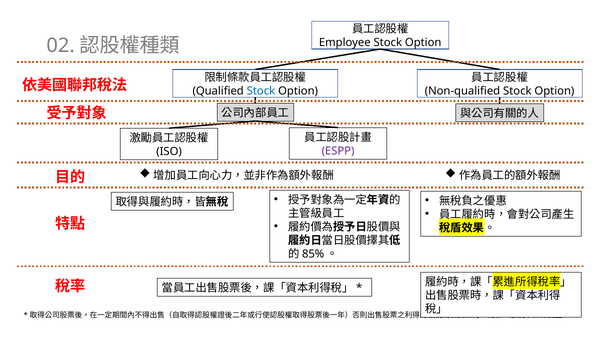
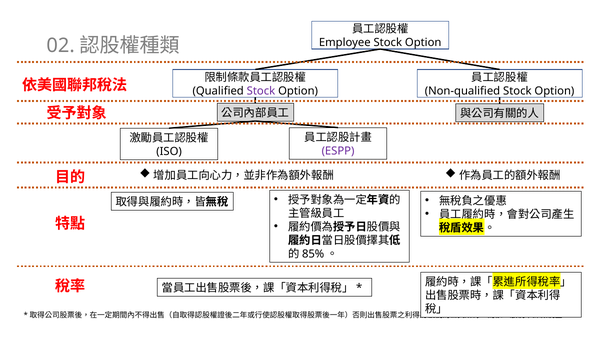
Stock colour: blue -> purple (261, 91)
